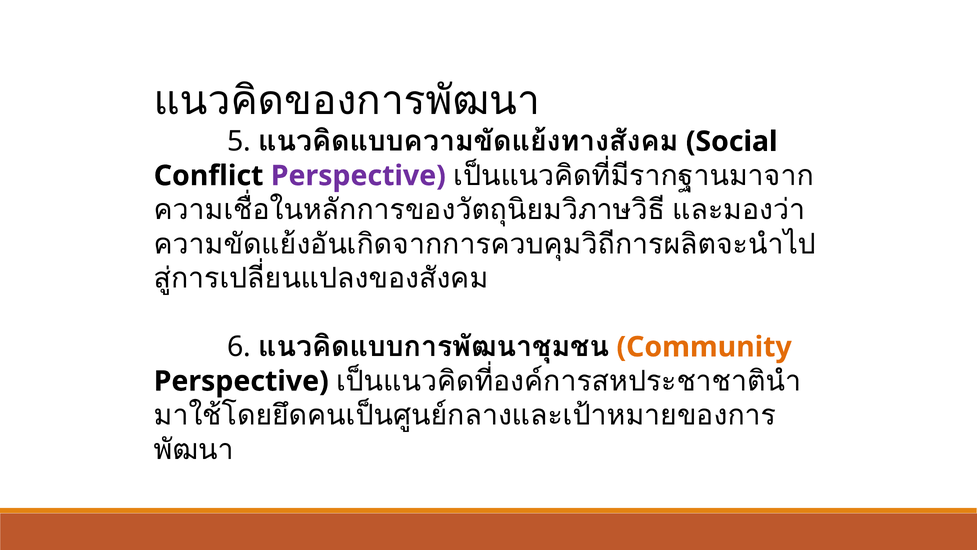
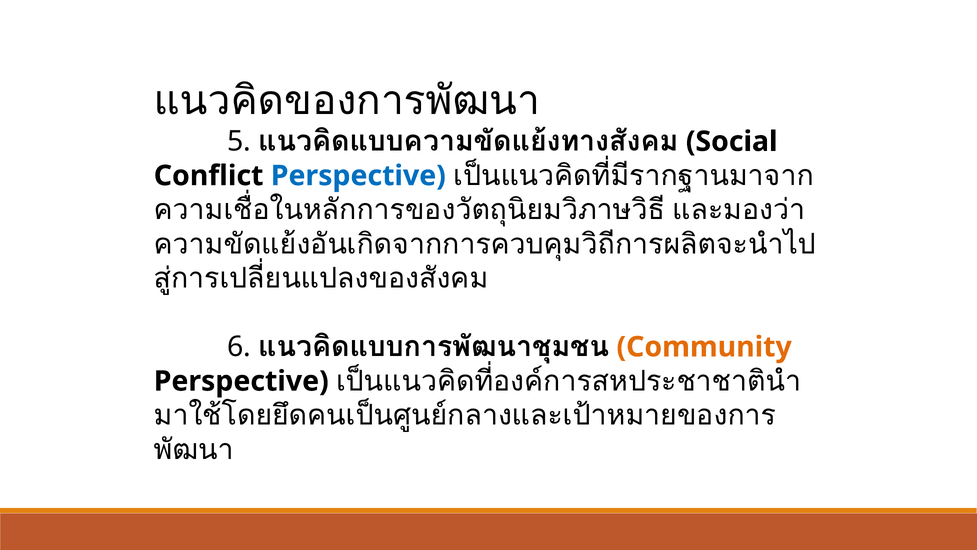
Perspective colour: purple -> blue (358, 176)
